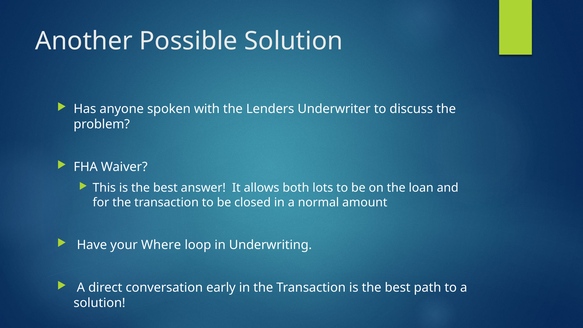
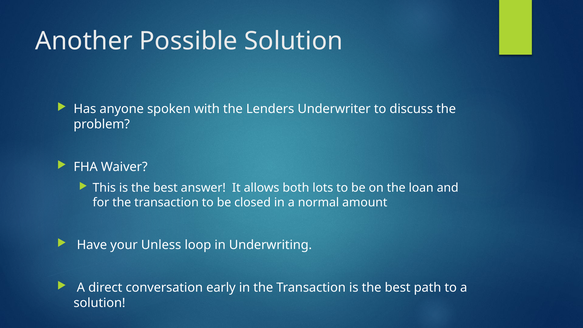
Where: Where -> Unless (161, 245)
